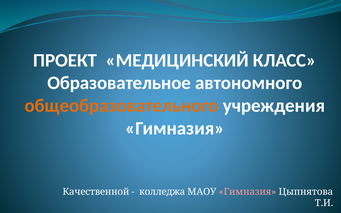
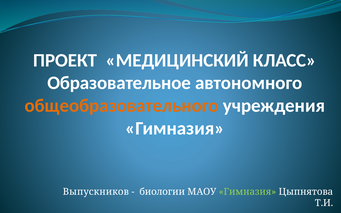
Качественной: Качественной -> Выпускников (96, 192)
колледжа: колледжа -> биологии (162, 192)
Гимназия colour: pink -> light green (247, 192)
